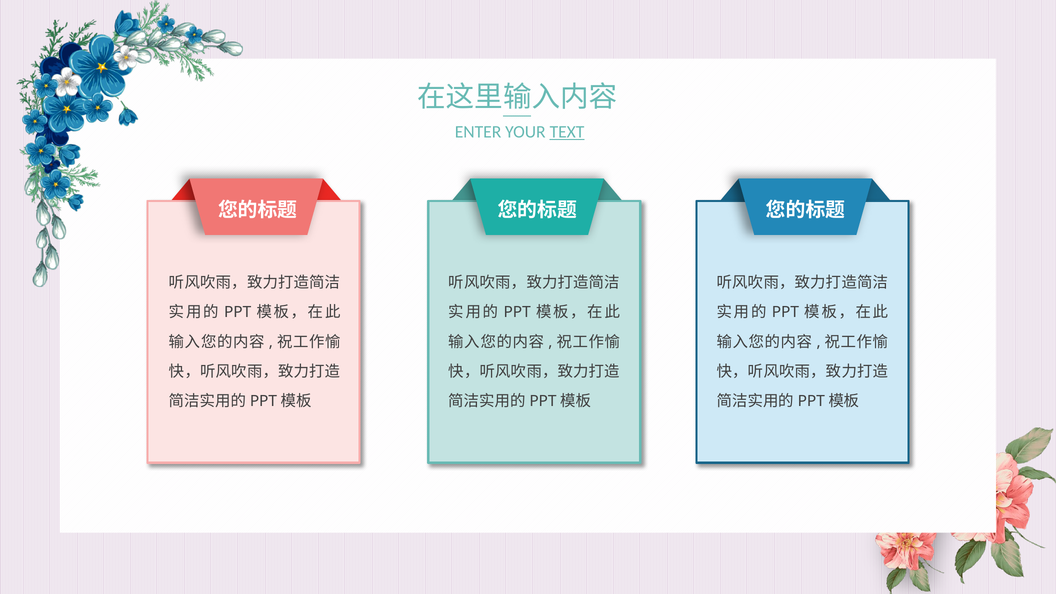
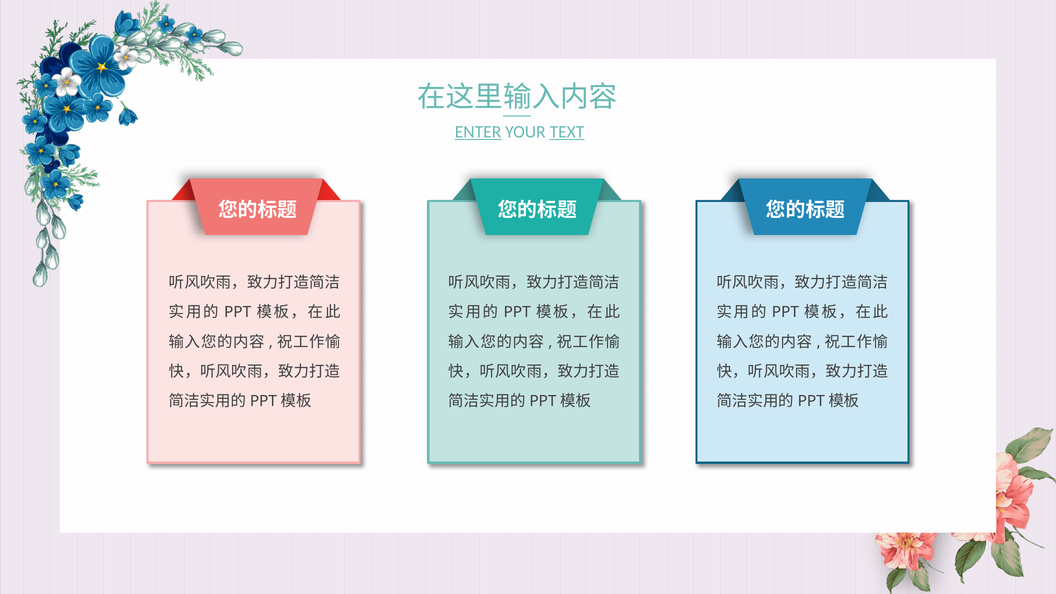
ENTER underline: none -> present (478, 132)
